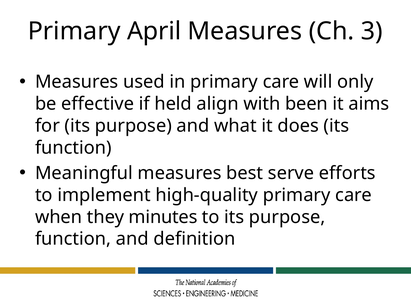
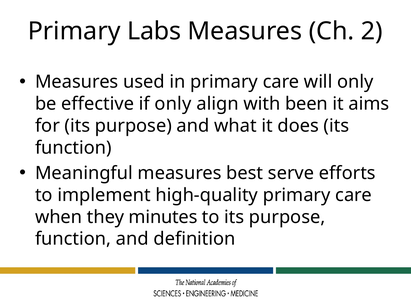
April: April -> Labs (154, 31)
3: 3 -> 2 (372, 31)
if held: held -> only (173, 104)
